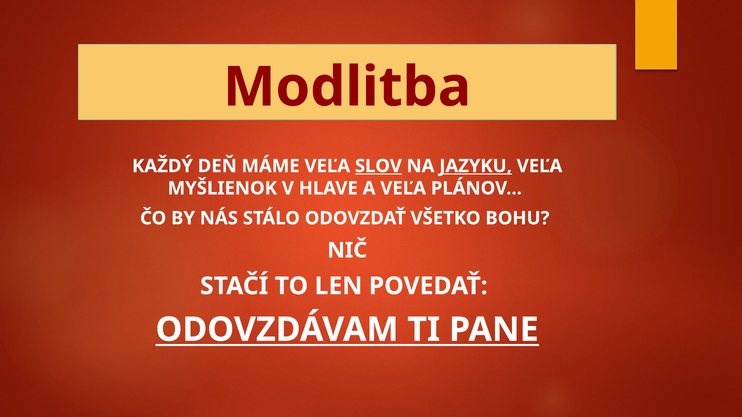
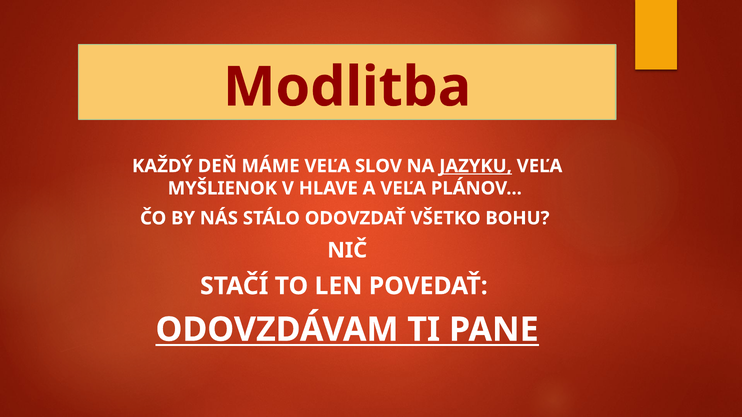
SLOV underline: present -> none (378, 166)
